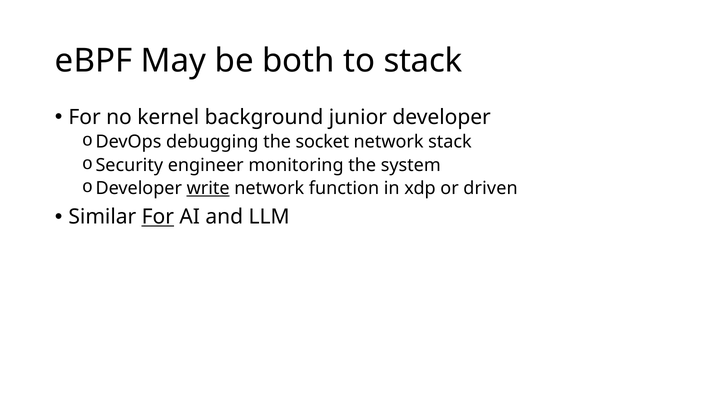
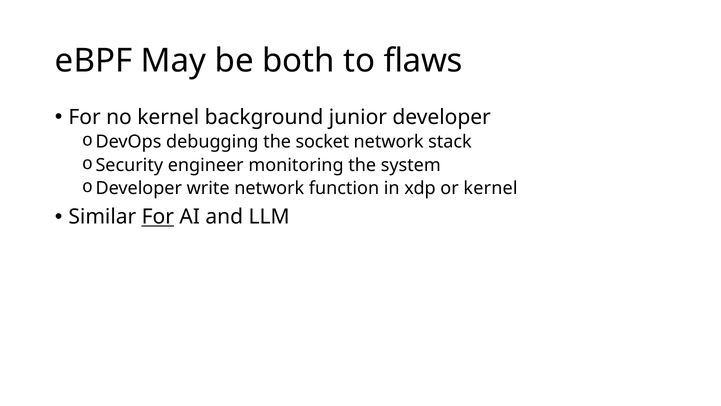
to stack: stack -> flaws (423, 61)
write underline: present -> none (208, 188)
or driven: driven -> kernel (491, 188)
